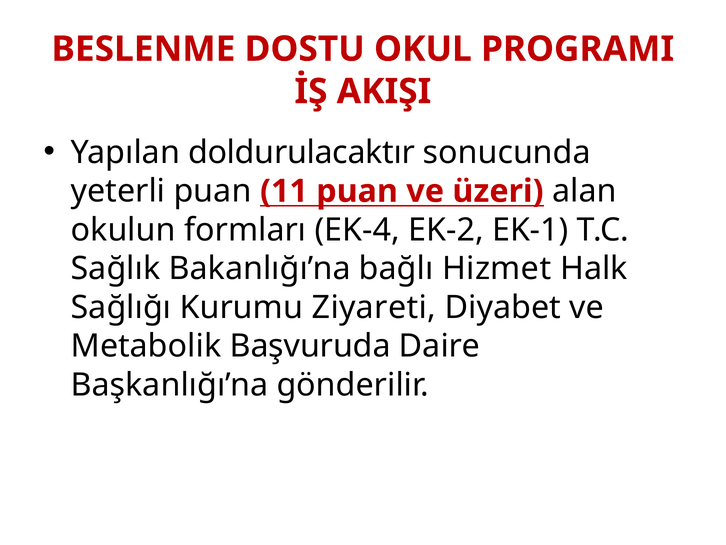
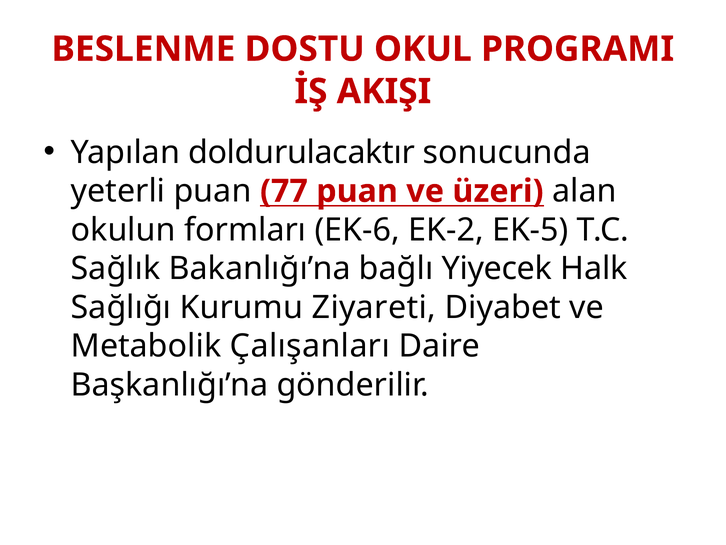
11: 11 -> 77 (284, 191)
EK-4: EK-4 -> EK-6 (357, 230)
EK-1: EK-1 -> EK-5 (530, 230)
Hizmet: Hizmet -> Yiyecek (497, 268)
Başvuruda: Başvuruda -> Çalışanları (310, 346)
